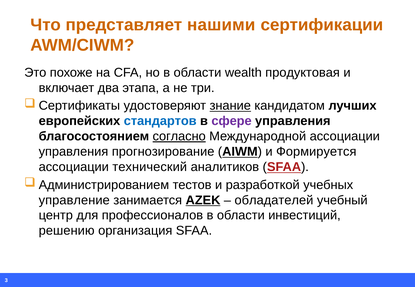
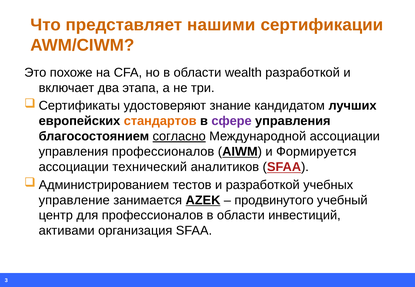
wealth продуктовая: продуктовая -> разработкой (303, 73)
знание underline: present -> none (230, 106)
стандартов colour: blue -> orange (160, 121)
управления прогнозирование: прогнозирование -> профессионалов (163, 152)
обладателей: обладателей -> продвинутого (274, 200)
решению: решению -> активами (67, 231)
